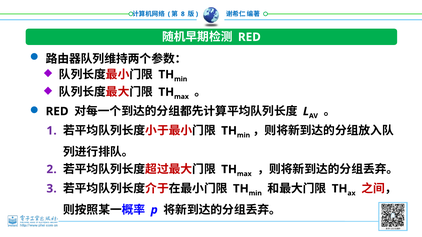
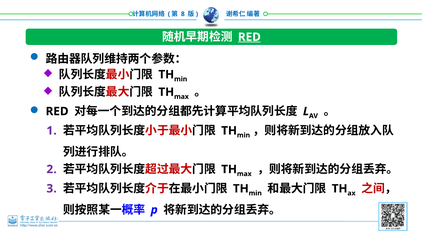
RED underline: none -> present (249, 37)
